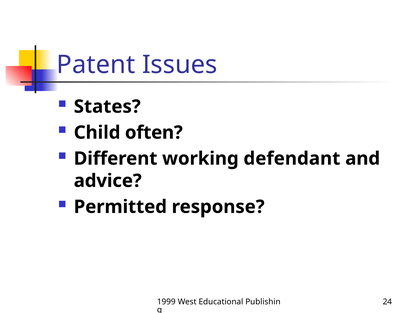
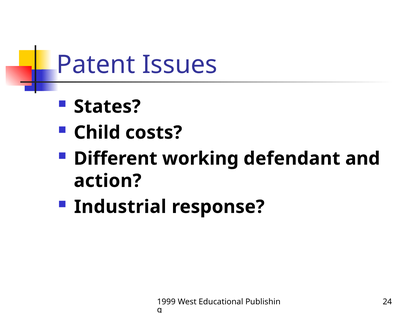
often: often -> costs (154, 132)
advice: advice -> action (108, 181)
Permitted: Permitted -> Industrial (120, 207)
